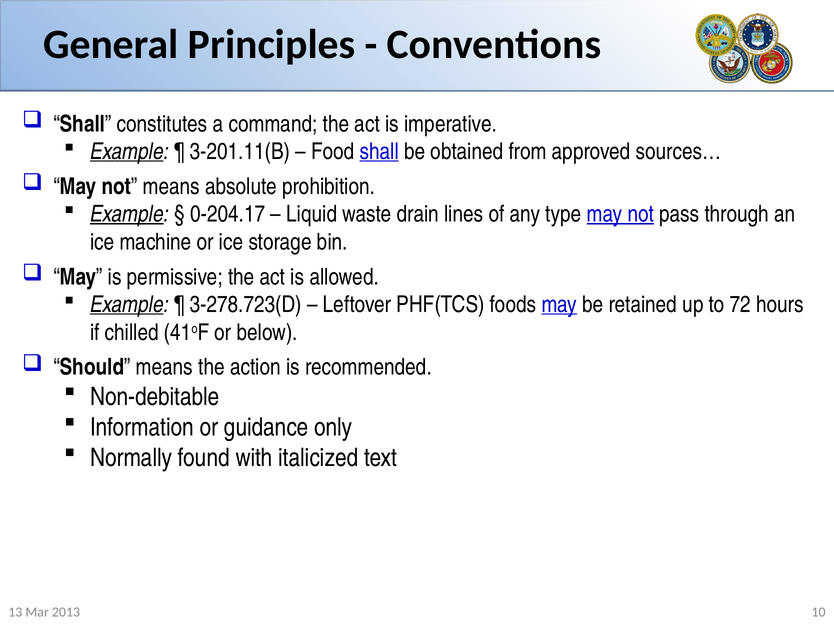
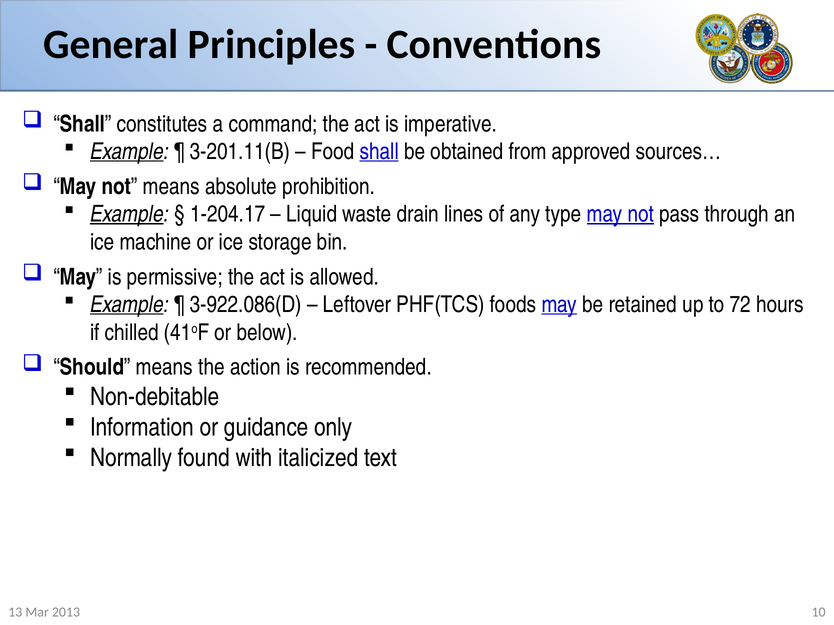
0-204.17: 0-204.17 -> 1-204.17 (228, 214)
3-278.723(D: 3-278.723(D -> 3-922.086(D (246, 305)
